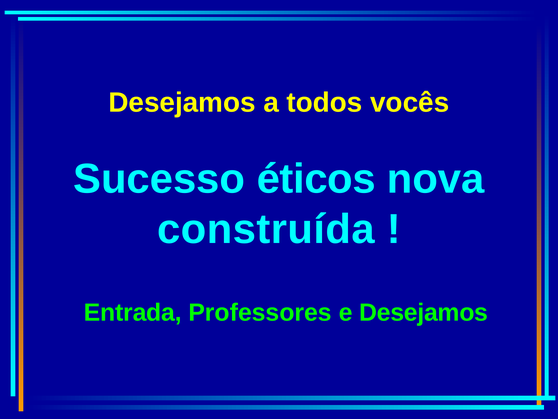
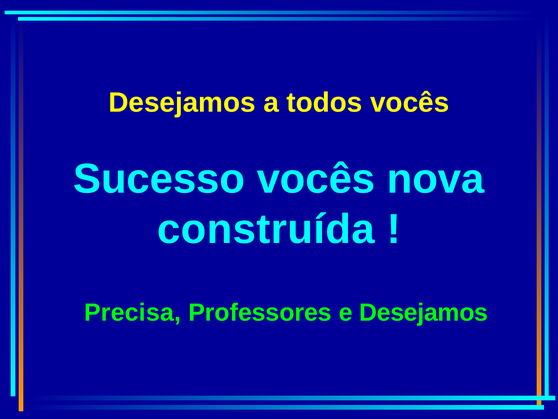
Sucesso éticos: éticos -> vocês (316, 179)
Entrada: Entrada -> Precisa (133, 312)
